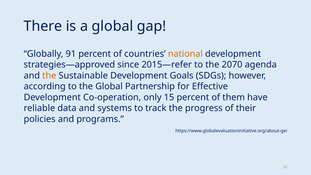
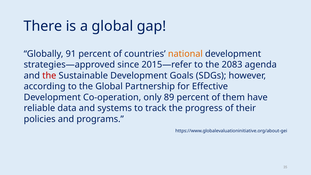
2070: 2070 -> 2083 (232, 65)
the colour: orange -> red (49, 76)
15: 15 -> 89 (169, 97)
